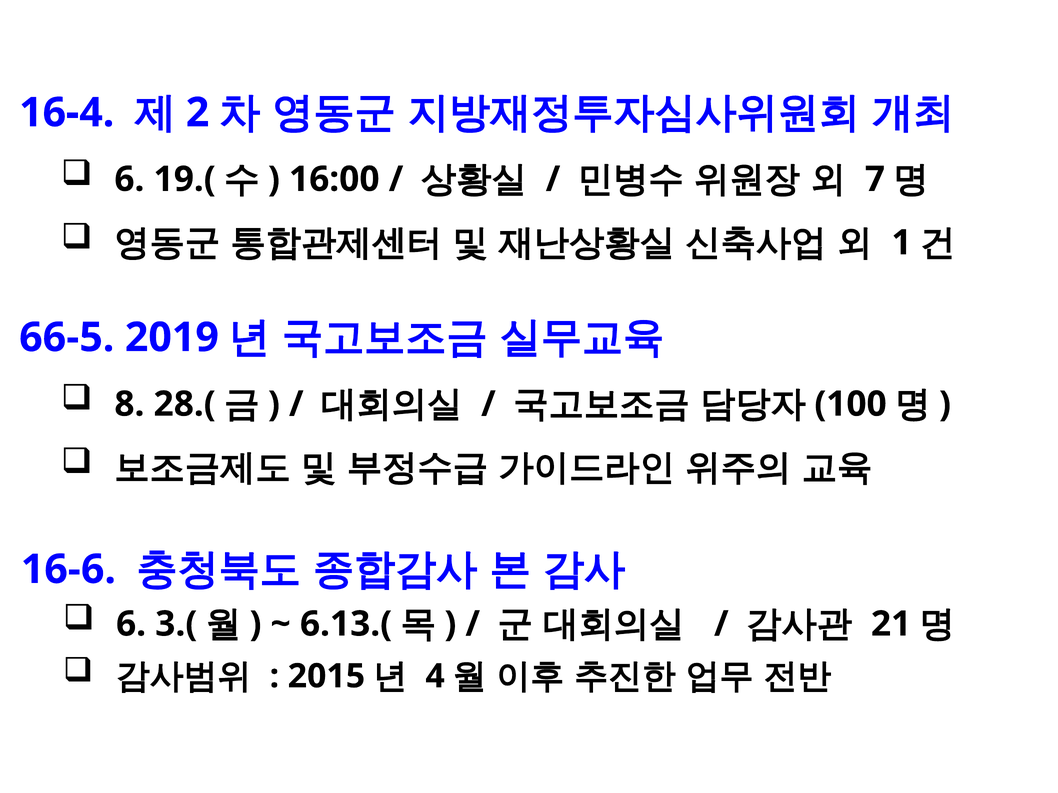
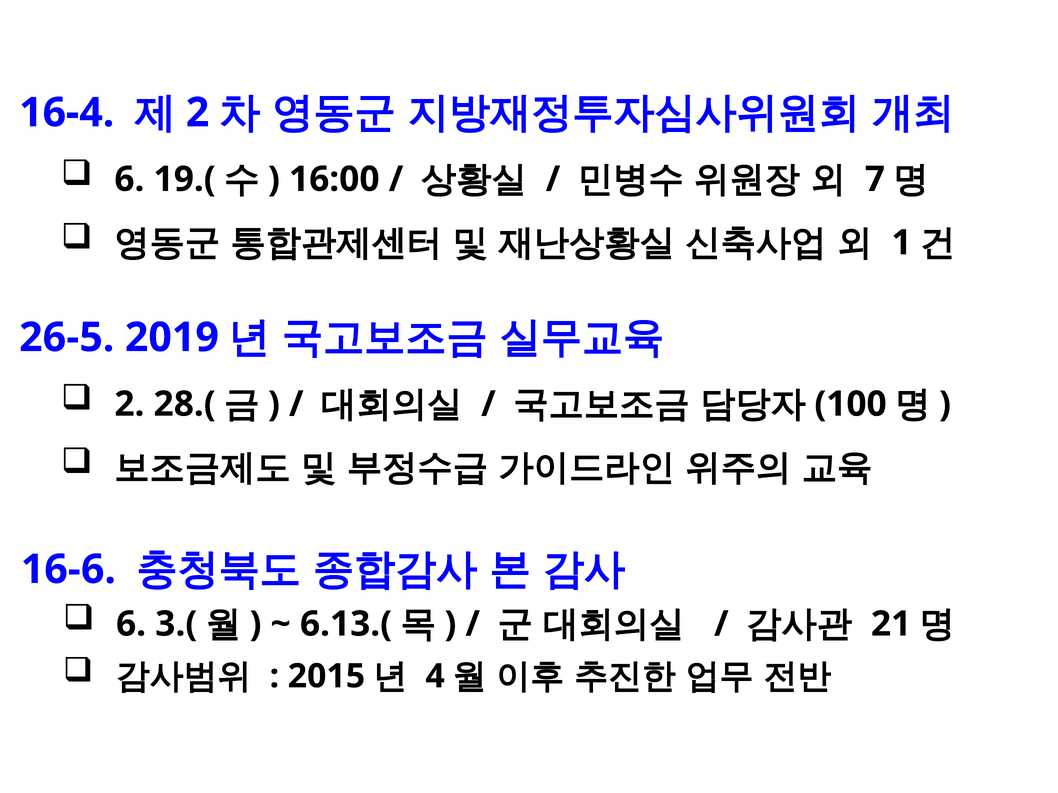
66-5: 66-5 -> 26-5 (67, 338)
8: 8 -> 2 (129, 404)
